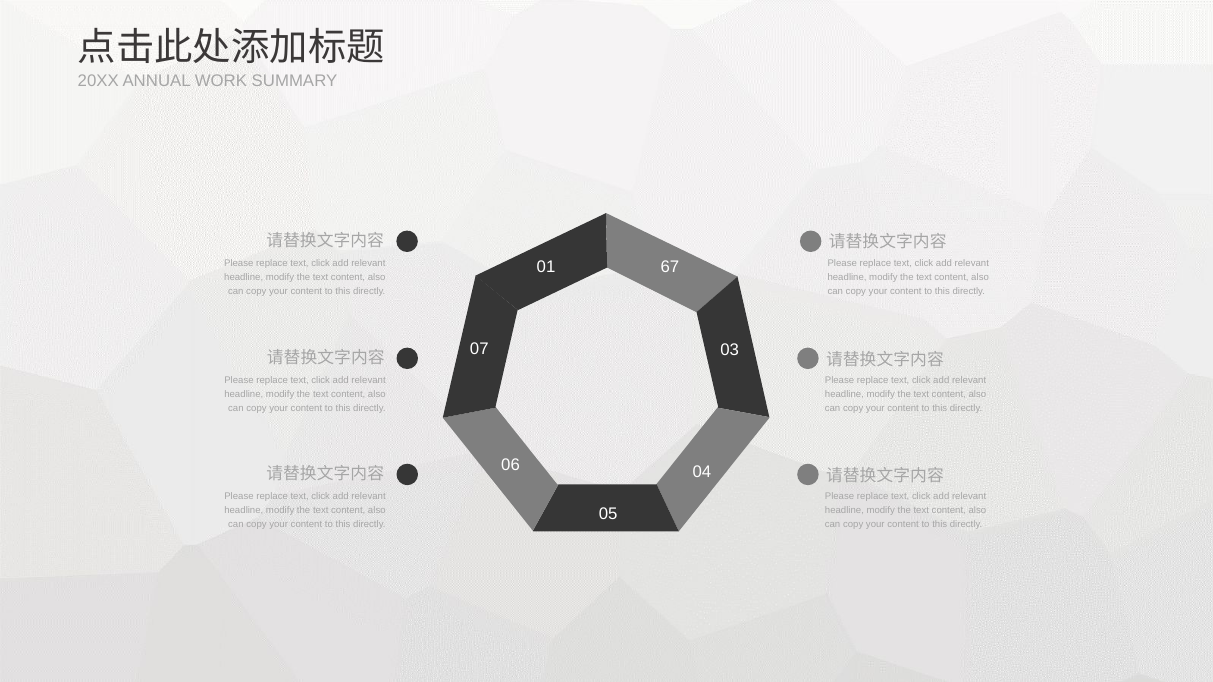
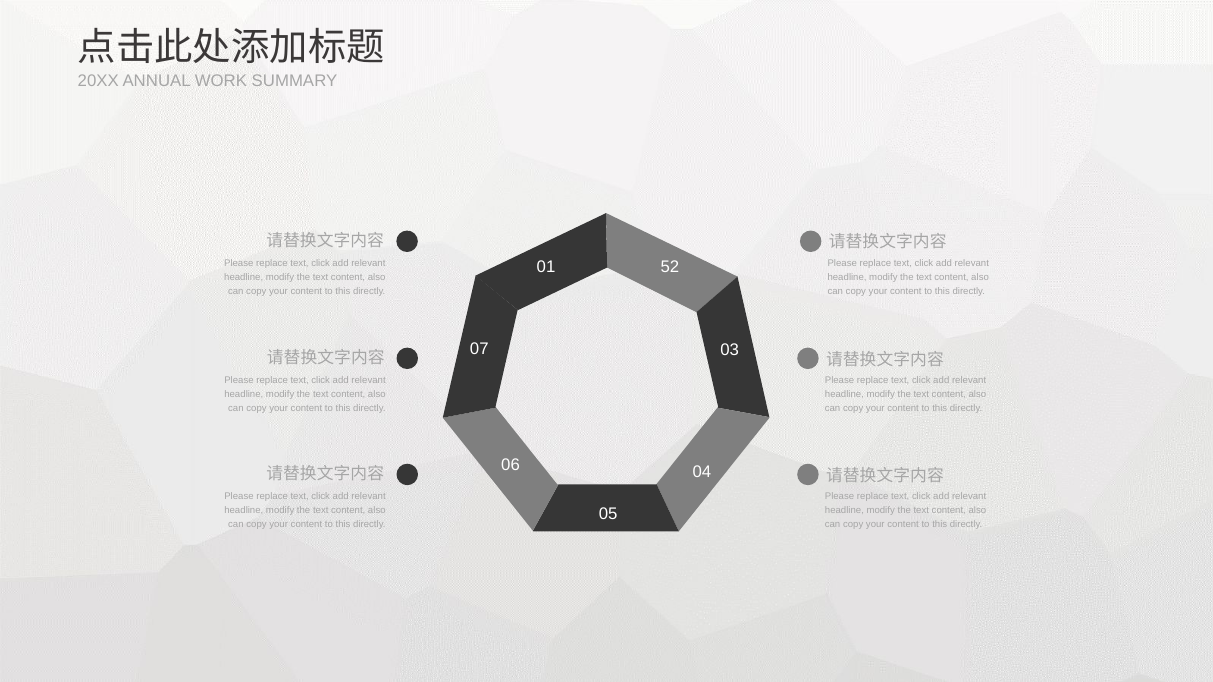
67: 67 -> 52 (670, 267)
